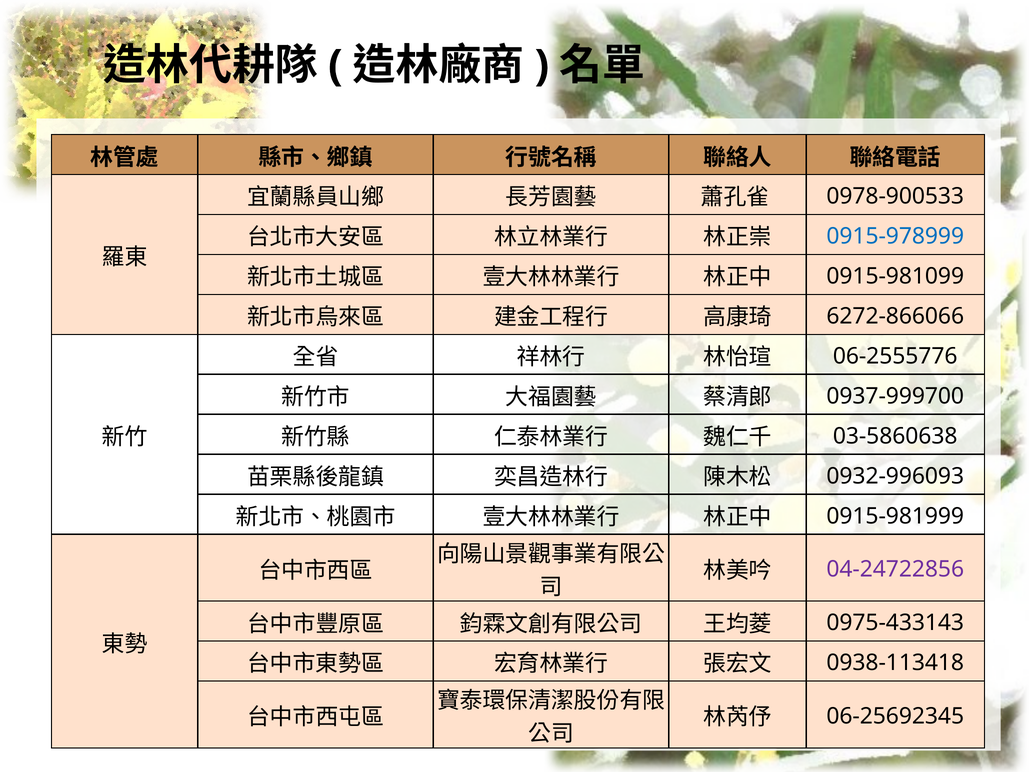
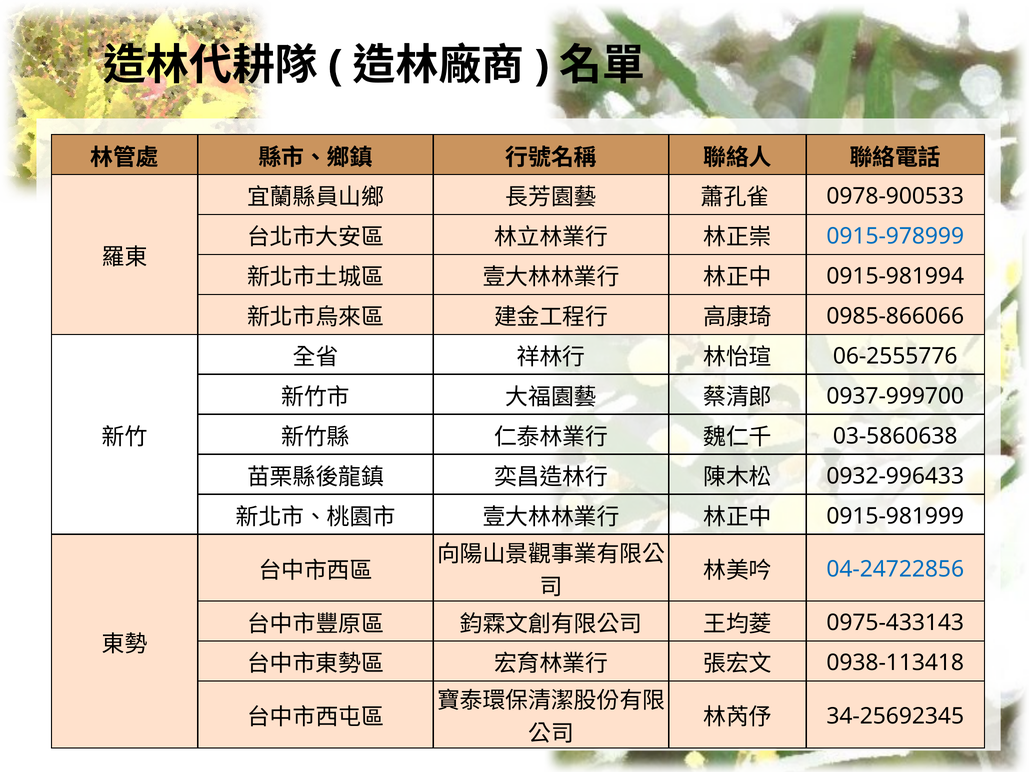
0915-981099: 0915-981099 -> 0915-981994 (895, 276)
6272-866066: 6272-866066 -> 0985-866066 (895, 316)
0932-996093: 0932-996093 -> 0932-996433 (895, 476)
04-24722856 colour: purple -> blue (895, 569)
06-25692345: 06-25692345 -> 34-25692345 (895, 716)
